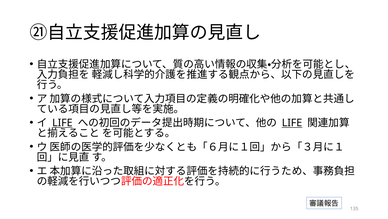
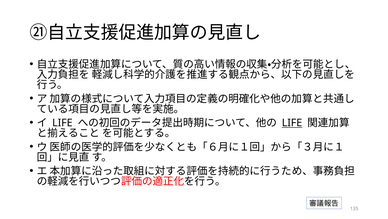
LIFE underline: present -> none (62, 123)
